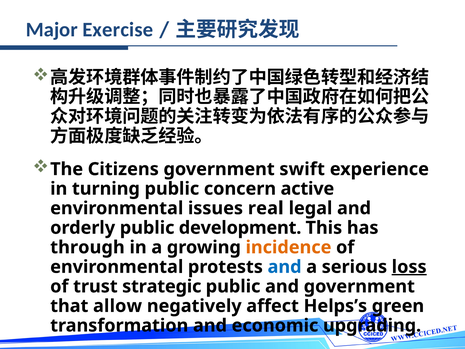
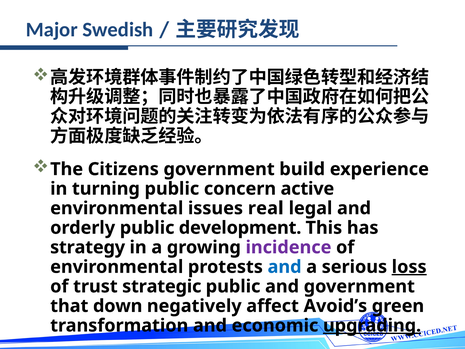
Exercise: Exercise -> Swedish (118, 30)
swift: swift -> build (302, 169)
through: through -> strategy (88, 247)
incidence colour: orange -> purple (288, 247)
allow: allow -> down (118, 306)
Helps’s: Helps’s -> Avoid’s (335, 306)
upgrading underline: none -> present (372, 325)
